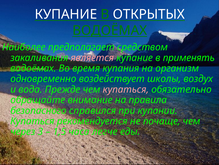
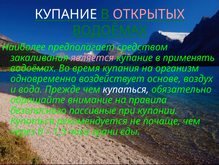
ОТКРЫТЫХ colour: white -> pink (149, 14)
школы: школы -> основе (164, 79)
купаться colour: pink -> white (126, 89)
справился: справился -> пассивные (93, 110)
3: 3 -> 0 (40, 131)
легче: легче -> грани (105, 131)
